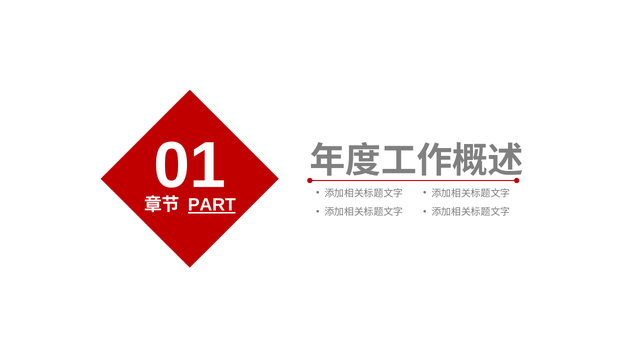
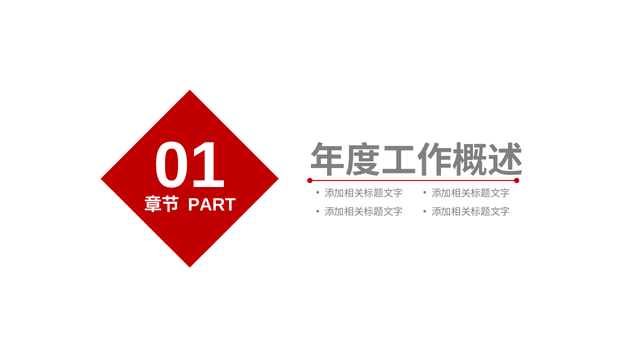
PART underline: present -> none (212, 205)
